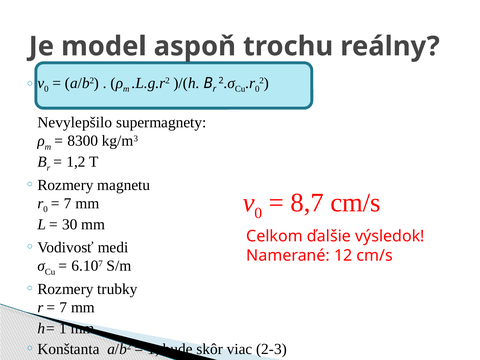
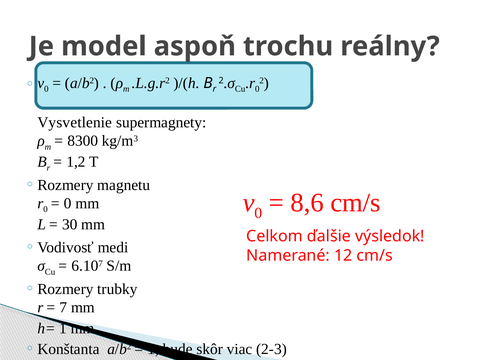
Nevylepšilo: Nevylepšilo -> Vysvetlenie (75, 122)
8,7: 8,7 -> 8,6 (307, 203)
7: 7 -> 0 (68, 203)
